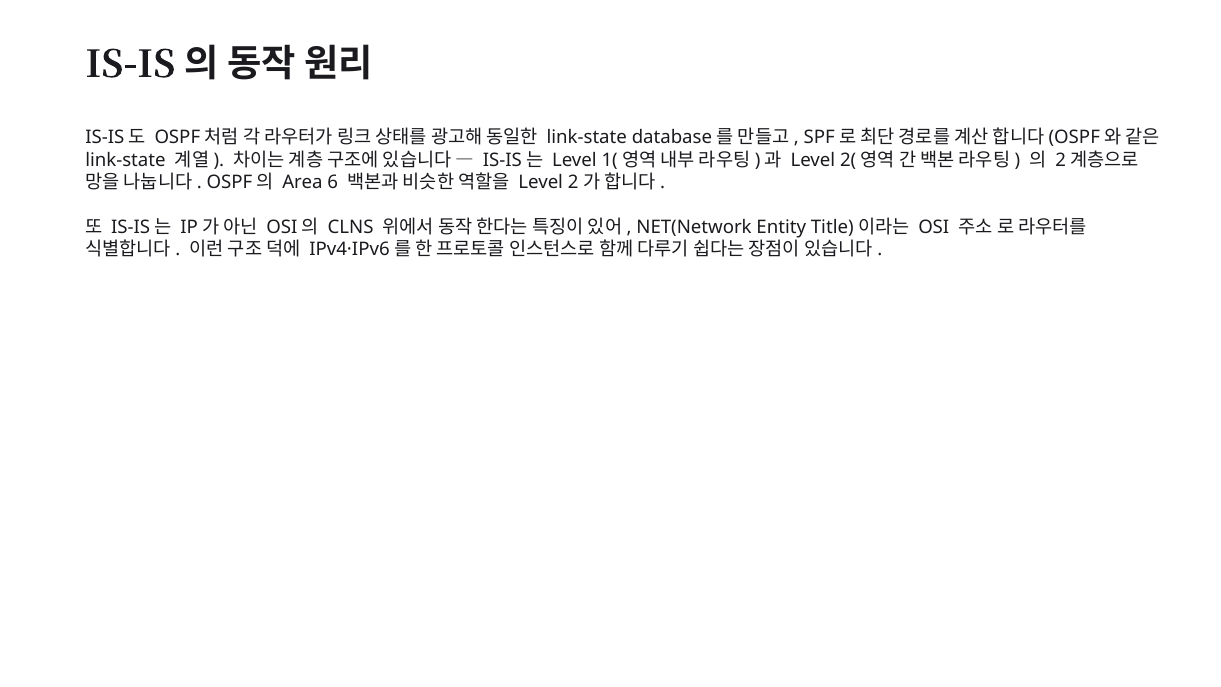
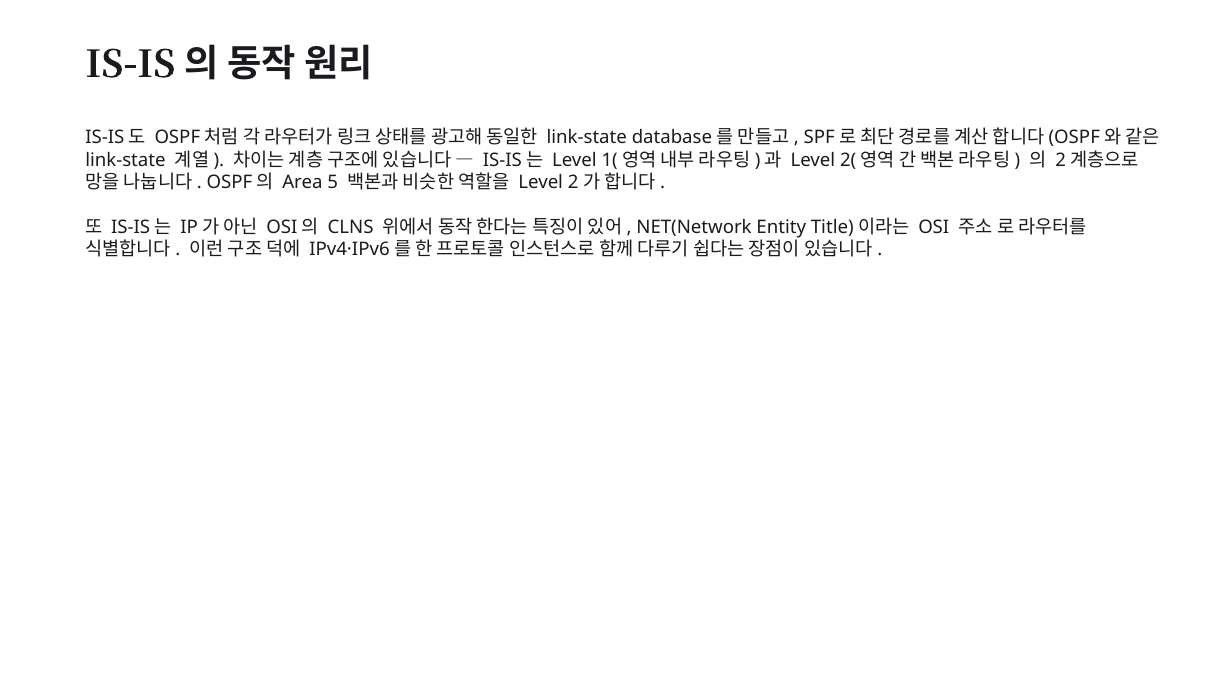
6: 6 -> 5 (333, 182)
